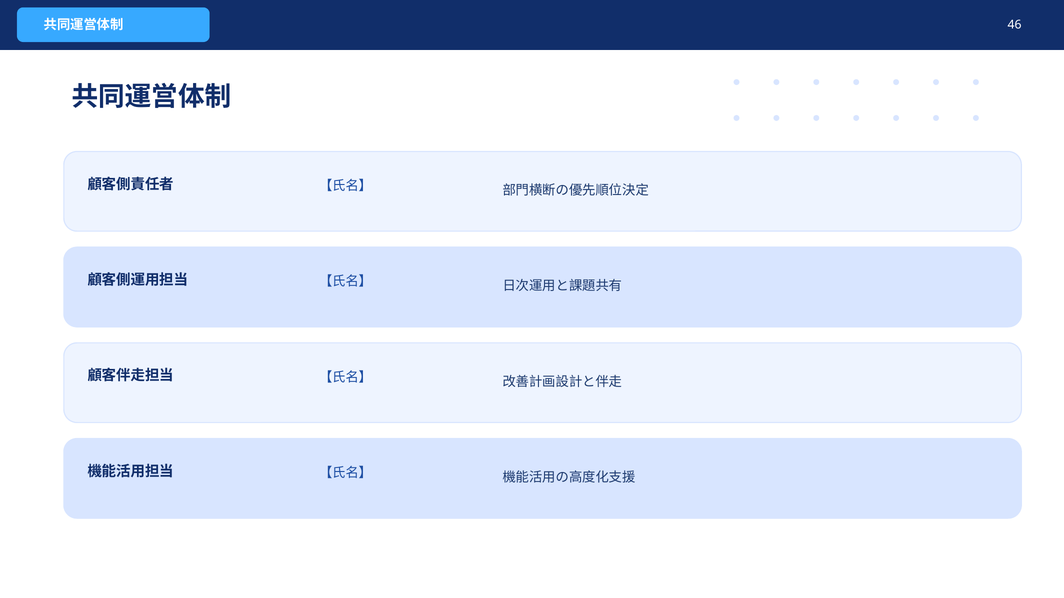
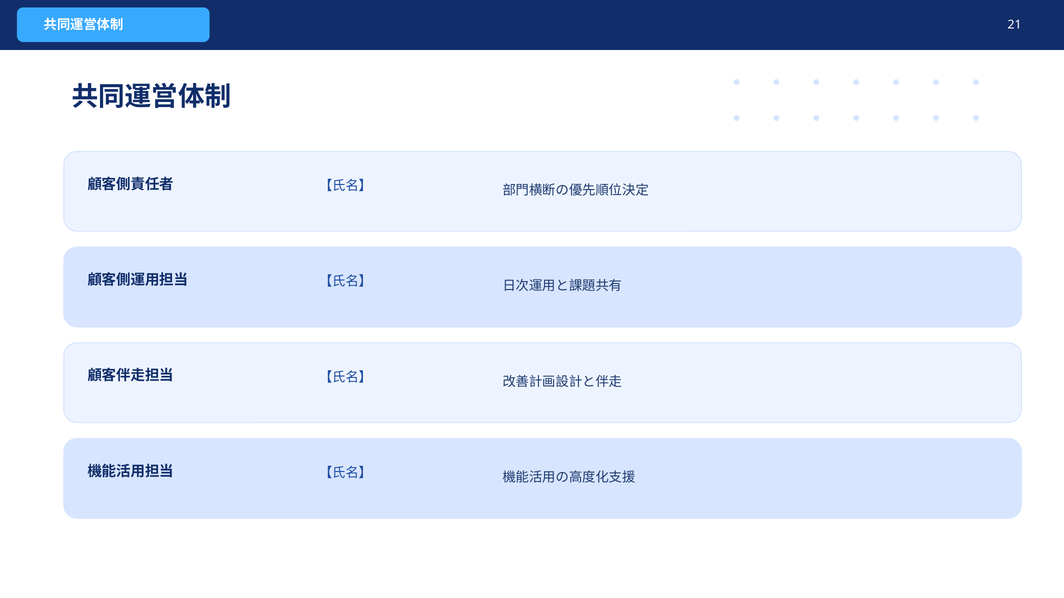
46: 46 -> 21 (1015, 25)
